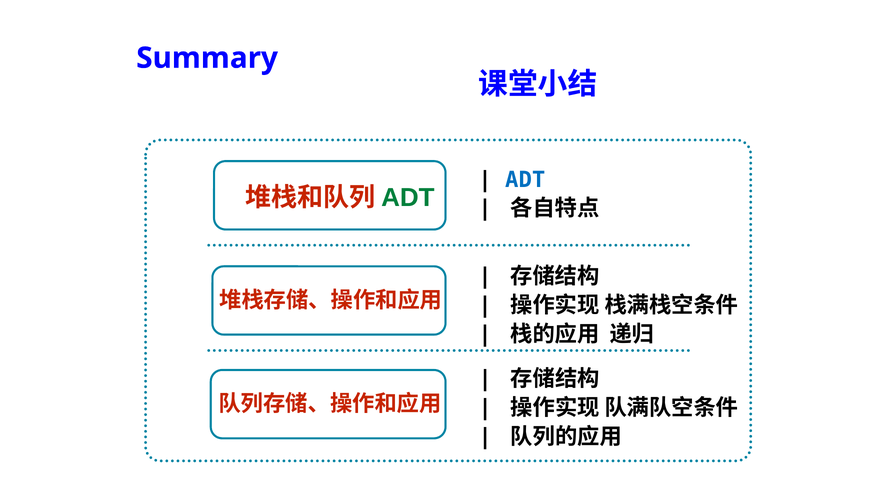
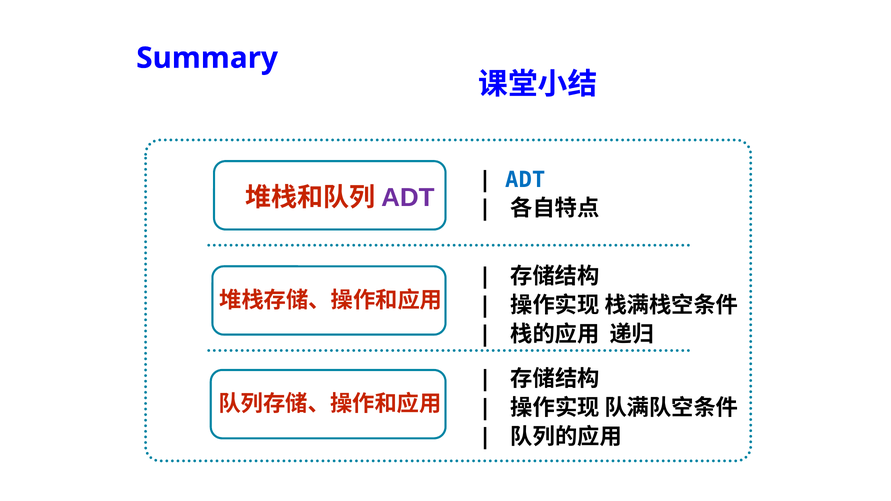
ADT colour: green -> purple (408, 198)
